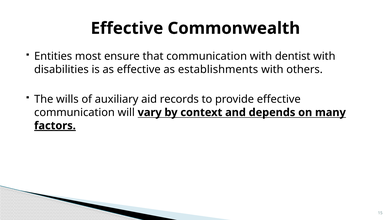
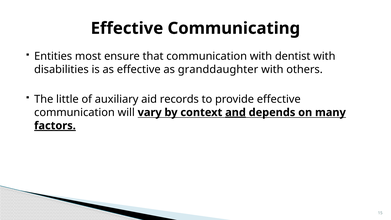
Commonwealth: Commonwealth -> Communicating (234, 28)
establishments: establishments -> granddaughter (218, 70)
wills: wills -> little (67, 99)
and underline: none -> present (236, 112)
